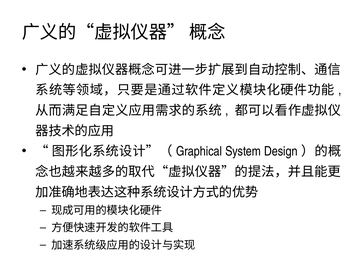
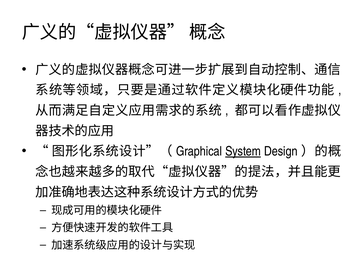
System underline: none -> present (243, 152)
